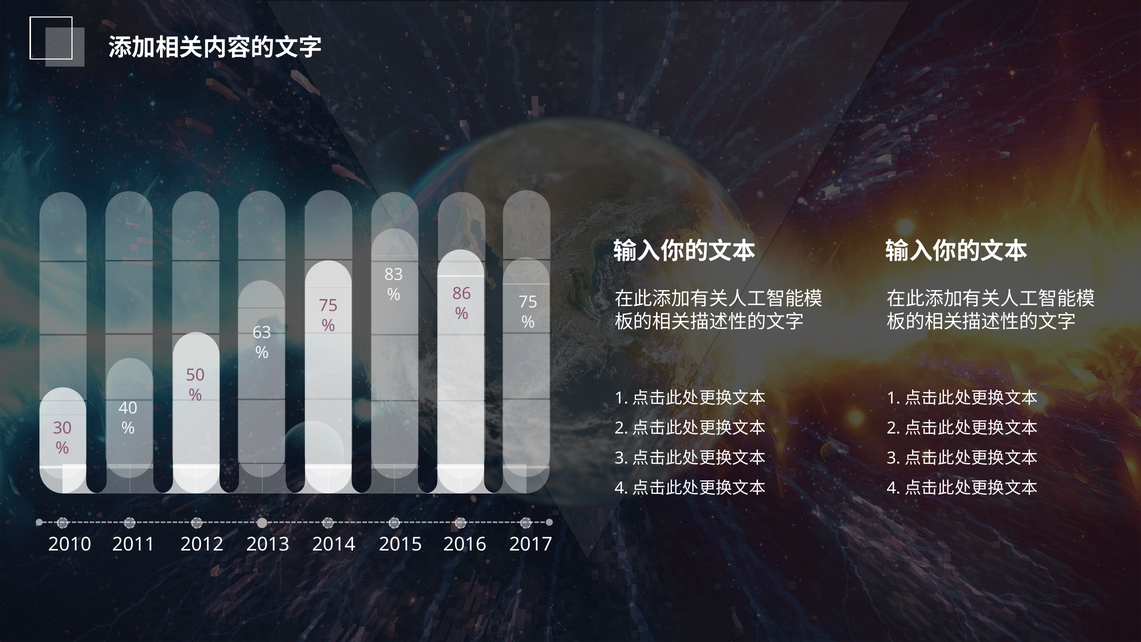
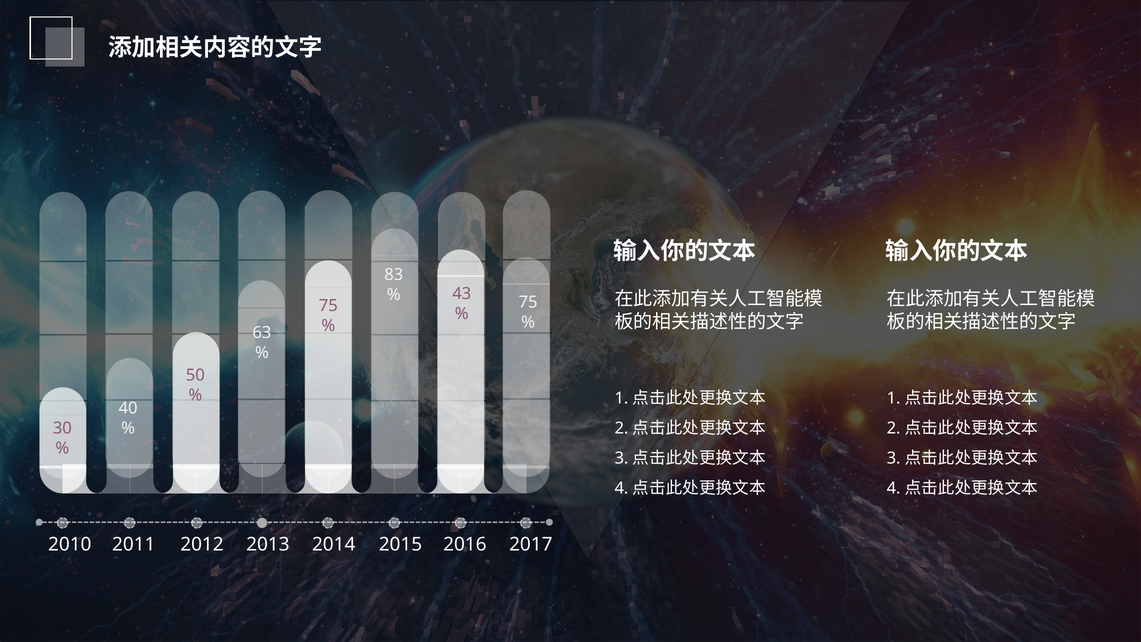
86: 86 -> 43 (462, 294)
